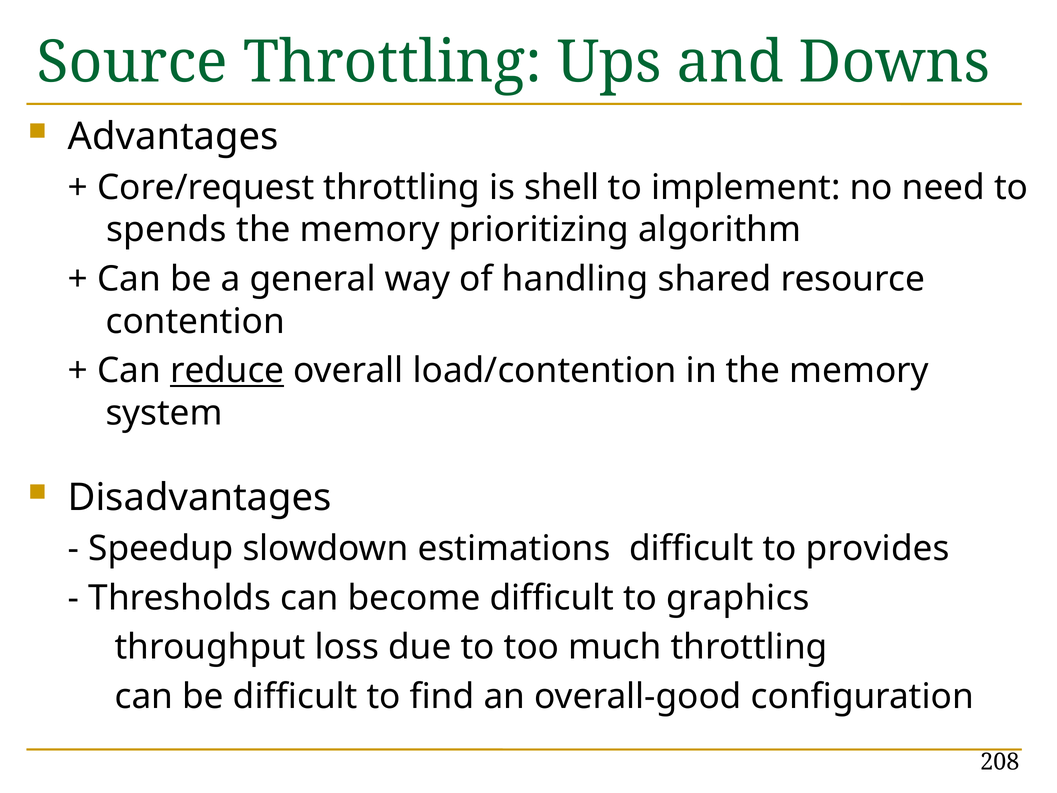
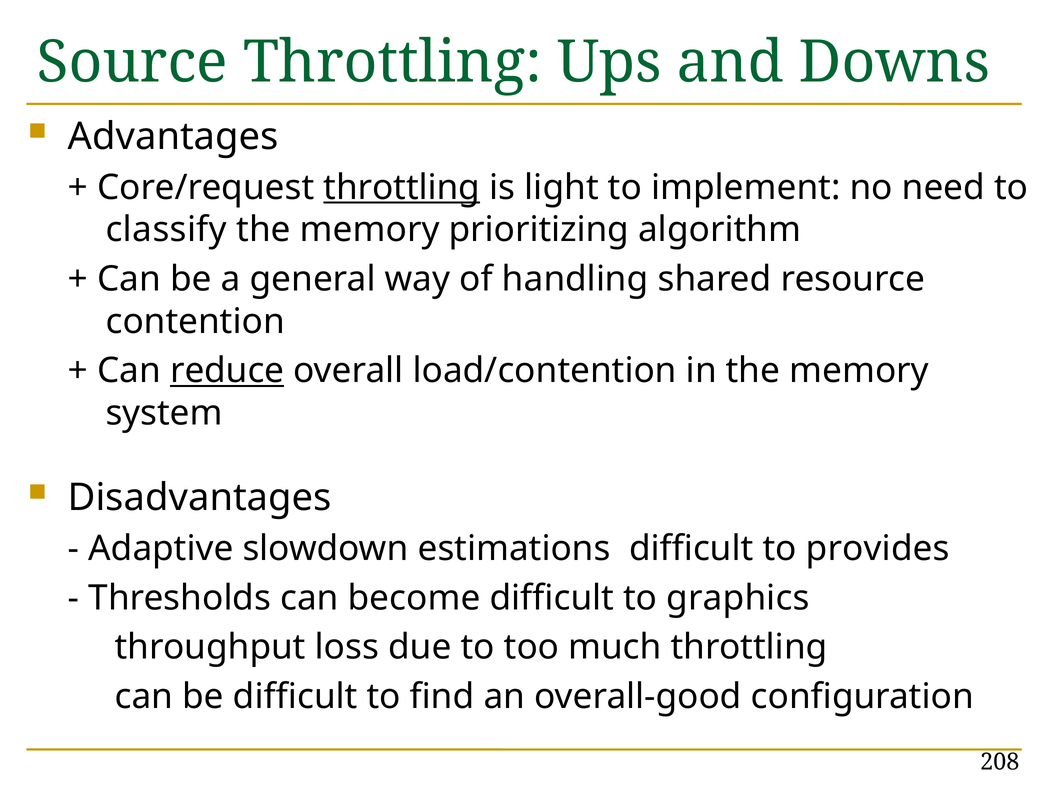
throttling underline: none -> present (402, 187)
shell: shell -> light (562, 187)
spends: spends -> classify (166, 230)
Speedup: Speedup -> Adaptive (161, 548)
